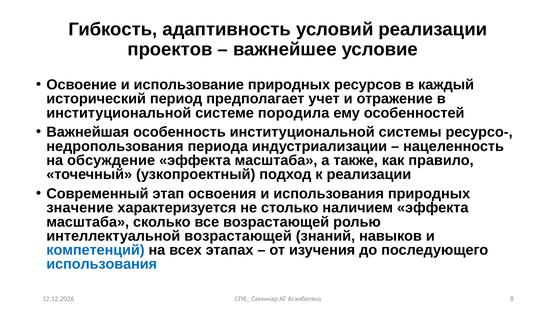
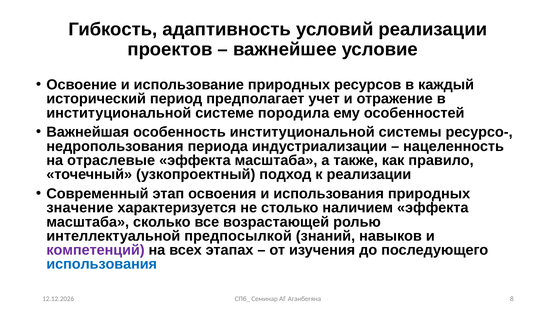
обсуждение: обсуждение -> отраслевые (111, 160)
интеллектуальной возрастающей: возрастающей -> предпосылкой (238, 236)
компетенций colour: blue -> purple (95, 250)
